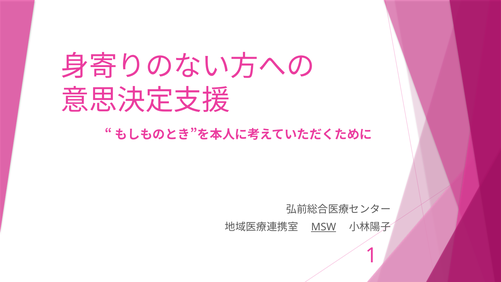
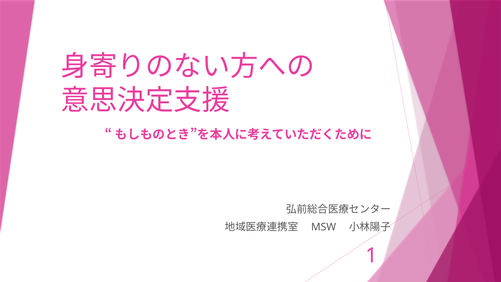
MSW underline: present -> none (324, 227)
